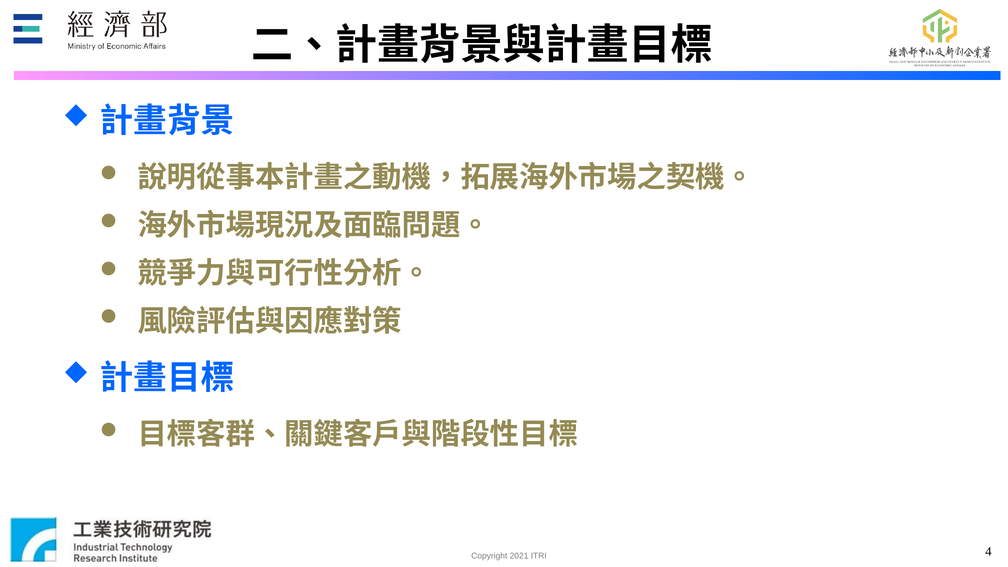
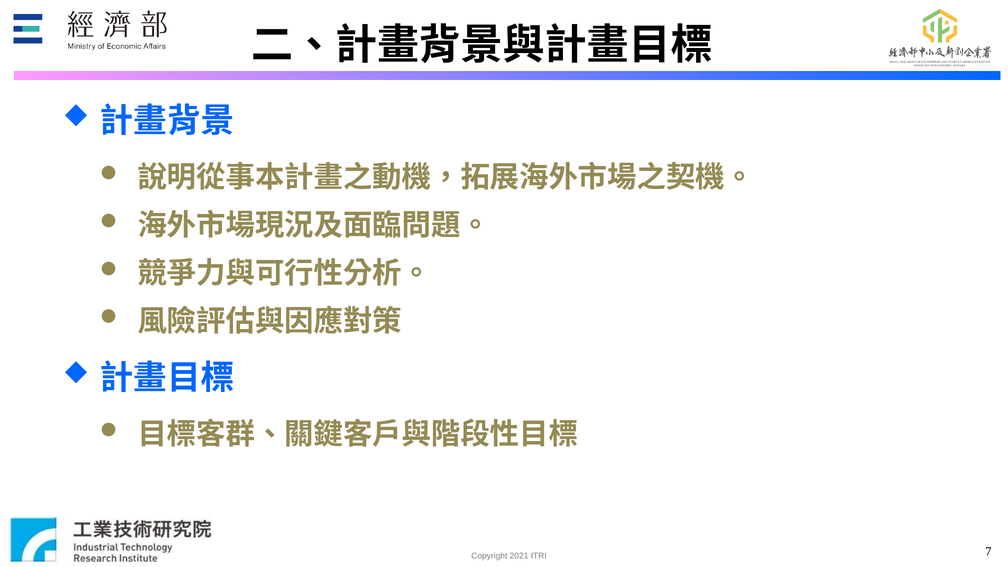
4: 4 -> 7 (988, 552)
